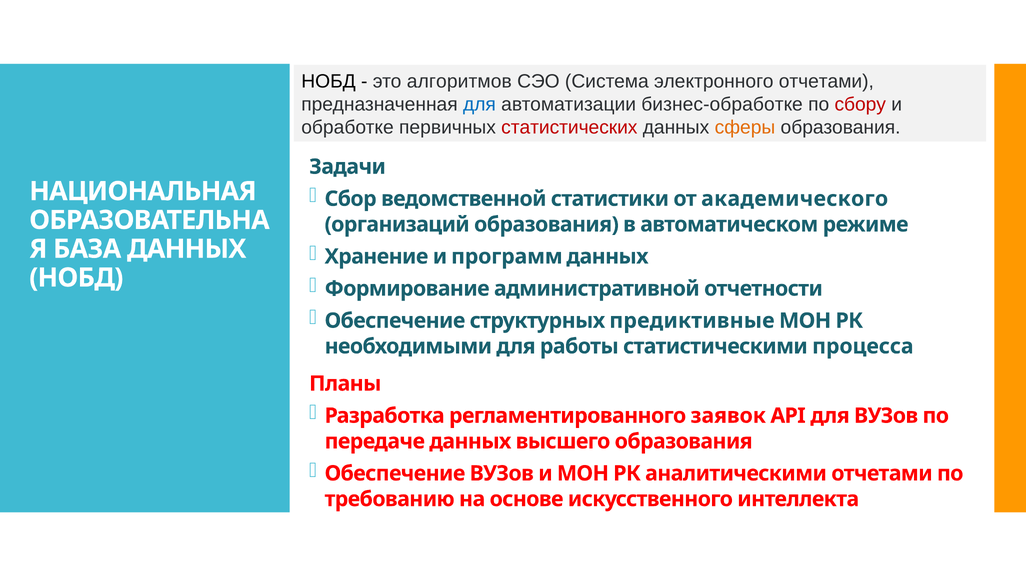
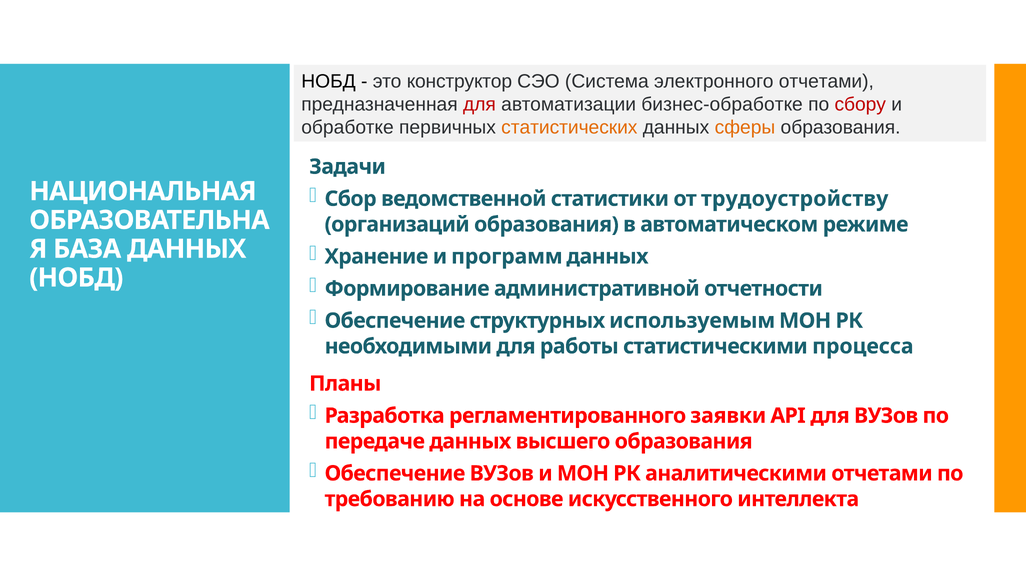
алгоритмов: алгоритмов -> конструктор (459, 82)
для colour: blue -> red (479, 105)
статистических colour: red -> orange (569, 128)
академического: академического -> трудоустройству (795, 199)
предиктивные: предиктивные -> используемым (692, 321)
заявок: заявок -> заявки (728, 416)
